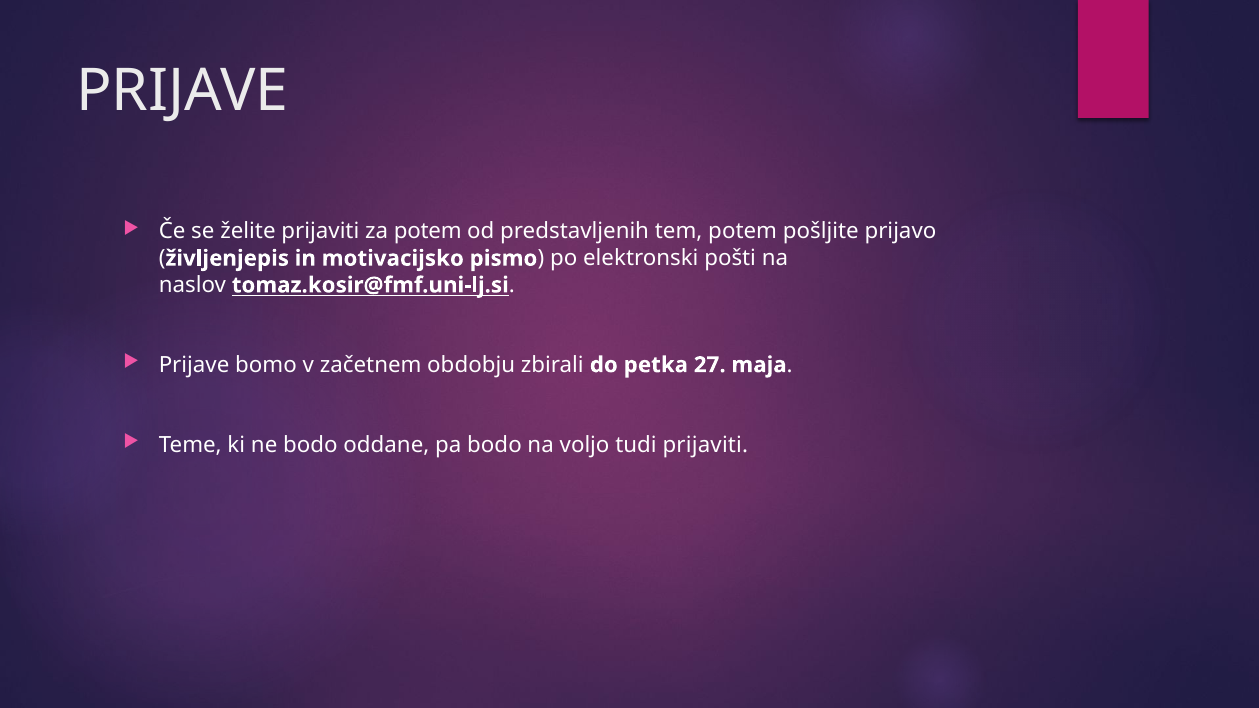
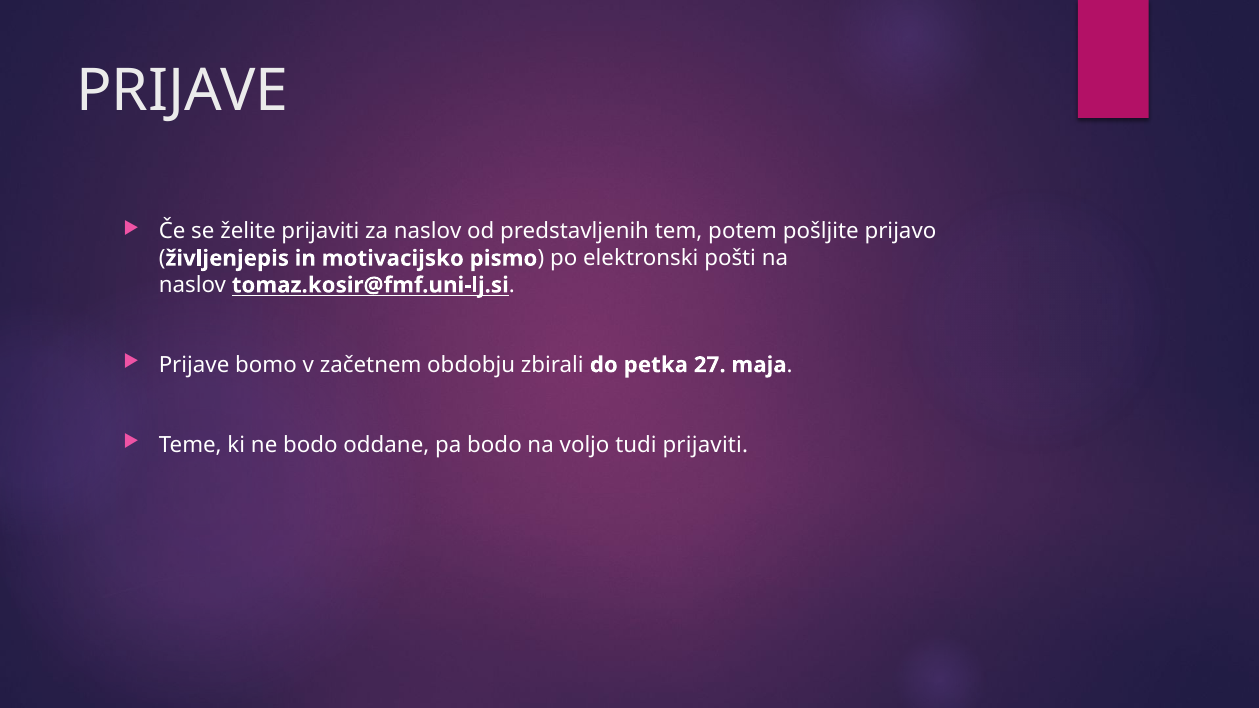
za potem: potem -> naslov (428, 232)
